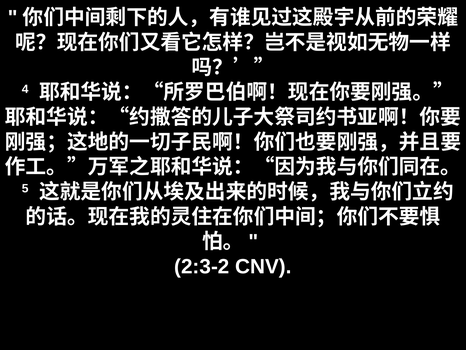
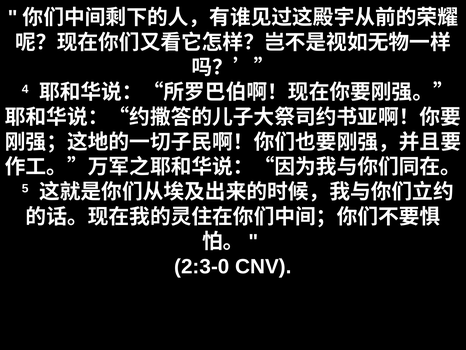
2:3-2: 2:3-2 -> 2:3-0 (202, 266)
